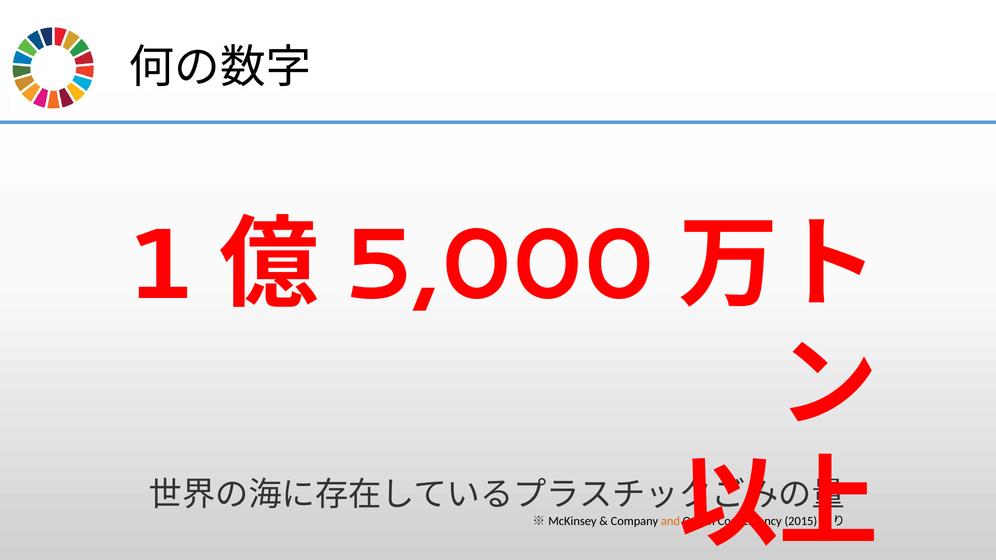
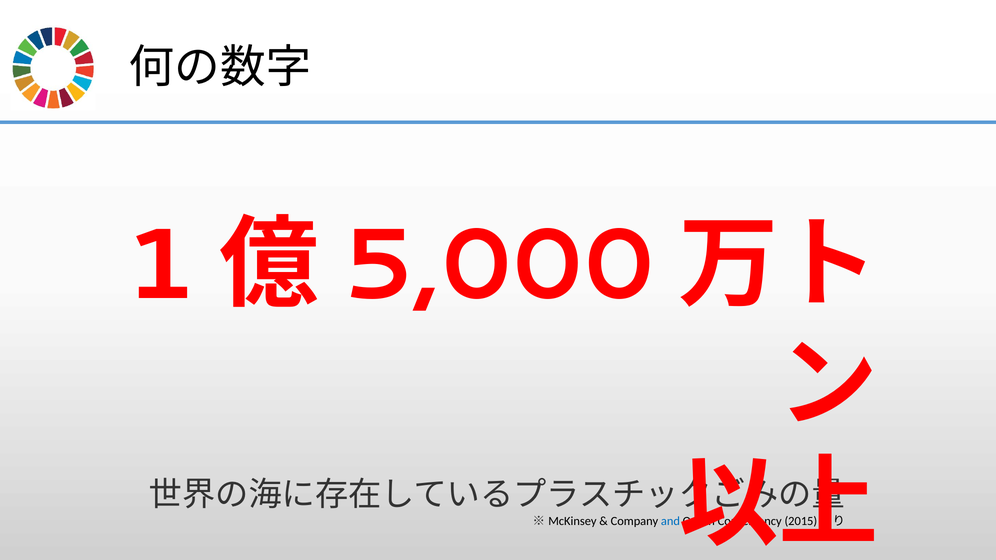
and colour: orange -> blue (670, 521)
